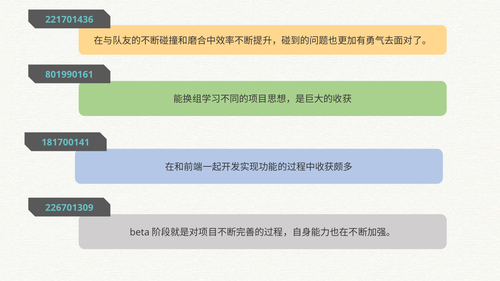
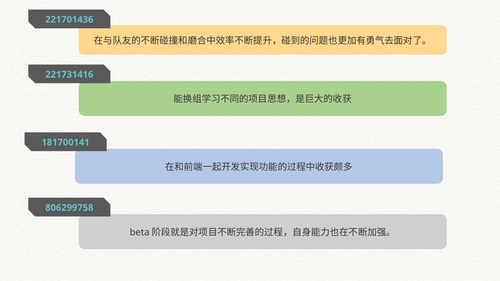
801990161: 801990161 -> 221731416 (69, 75)
226701309: 226701309 -> 806299758 (69, 208)
